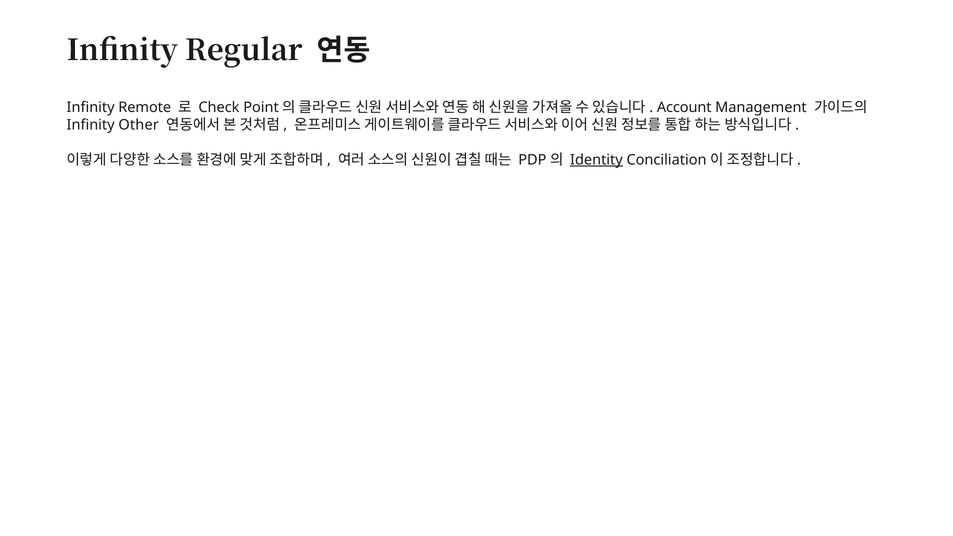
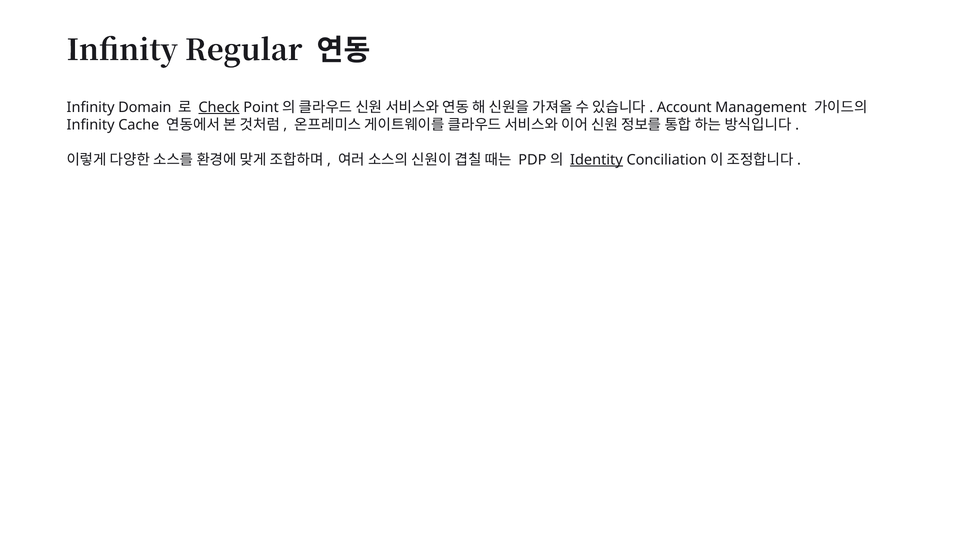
Remote: Remote -> Domain (145, 107)
Check underline: none -> present (219, 107)
Other: Other -> Cache (139, 125)
